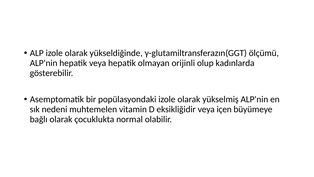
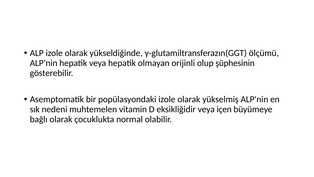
kadınlarda: kadınlarda -> şüphesinin (235, 63)
